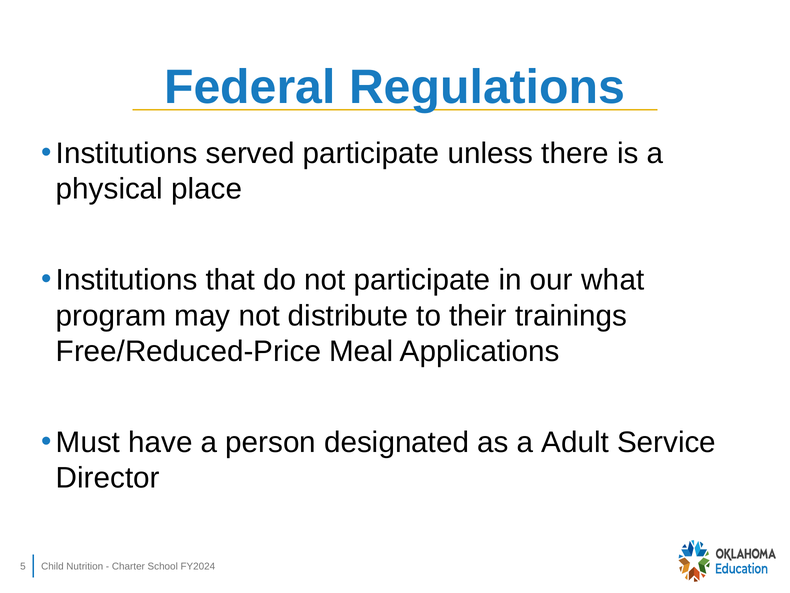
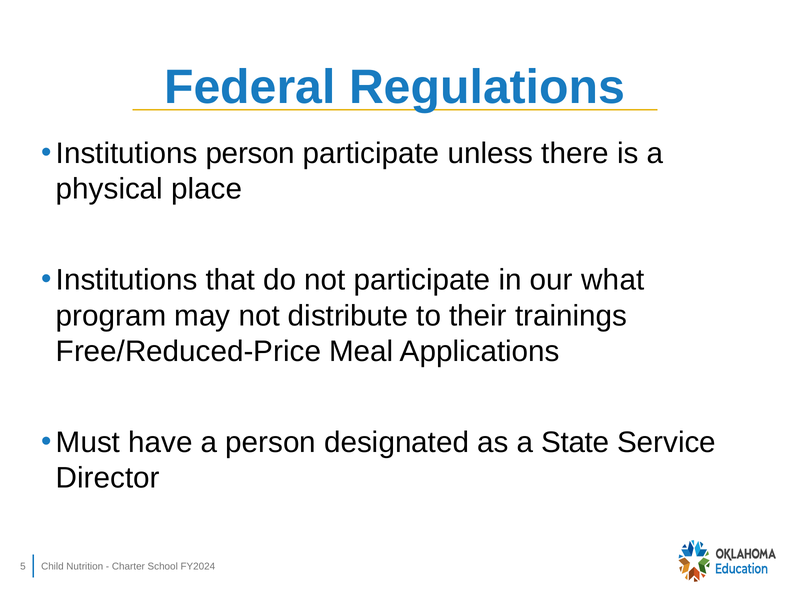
Institutions served: served -> person (250, 153)
Adult: Adult -> State (575, 442)
